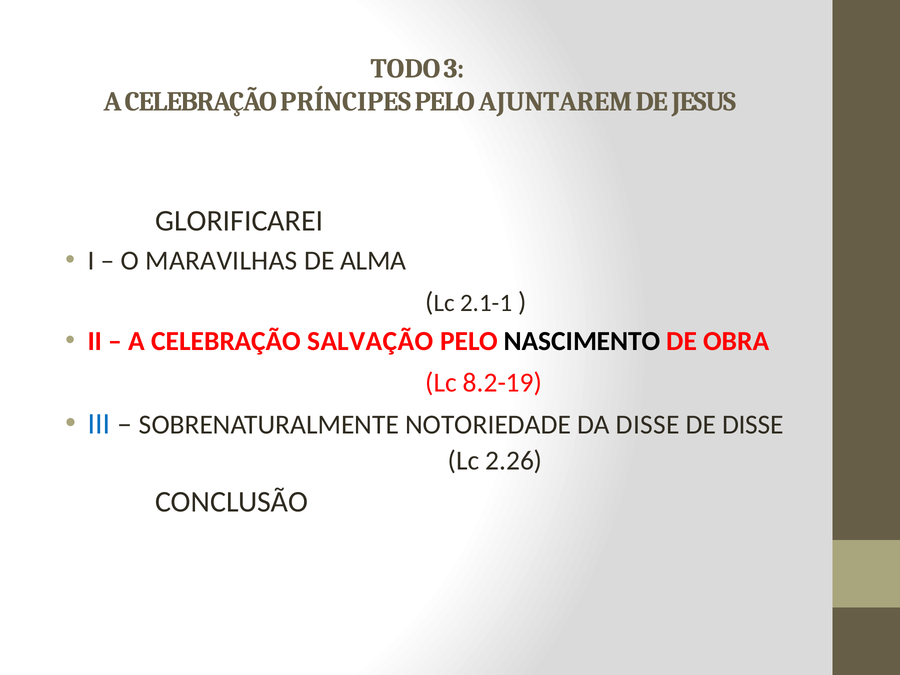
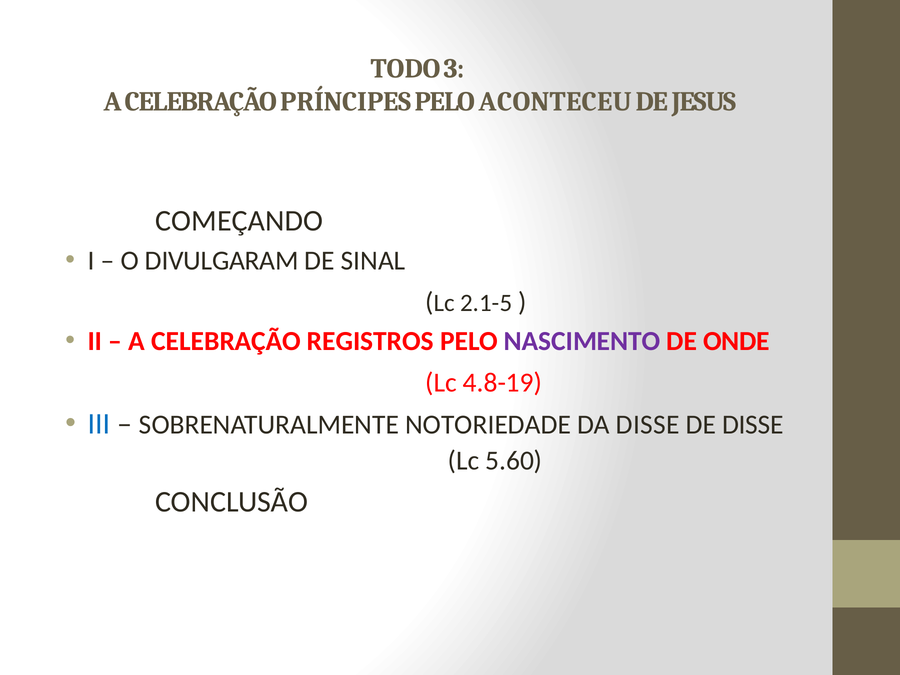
AJUNTAREM: AJUNTAREM -> ACONTECEU (555, 102)
GLORIFICAREI: GLORIFICAREI -> COMEÇANDO (239, 221)
MARAVILHAS: MARAVILHAS -> DIVULGARAM (222, 261)
ALMA: ALMA -> SINAL (373, 261)
2.1-1: 2.1-1 -> 2.1-5 (486, 303)
SALVAÇÃO: SALVAÇÃO -> REGISTROS (370, 341)
NASCIMENTO colour: black -> purple (582, 341)
OBRA: OBRA -> ONDE (736, 341)
8.2-19: 8.2-19 -> 4.8-19 (502, 383)
2.26: 2.26 -> 5.60 (514, 461)
